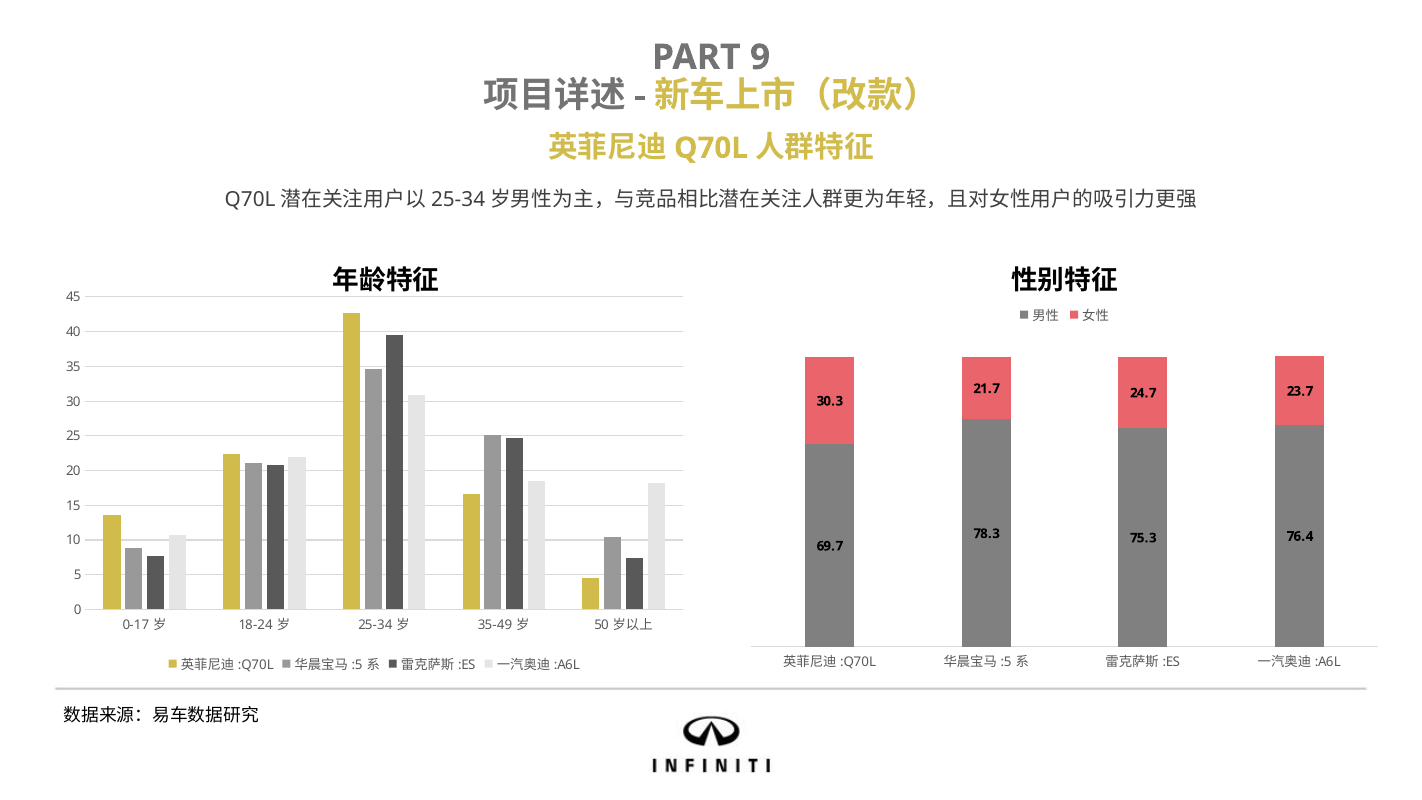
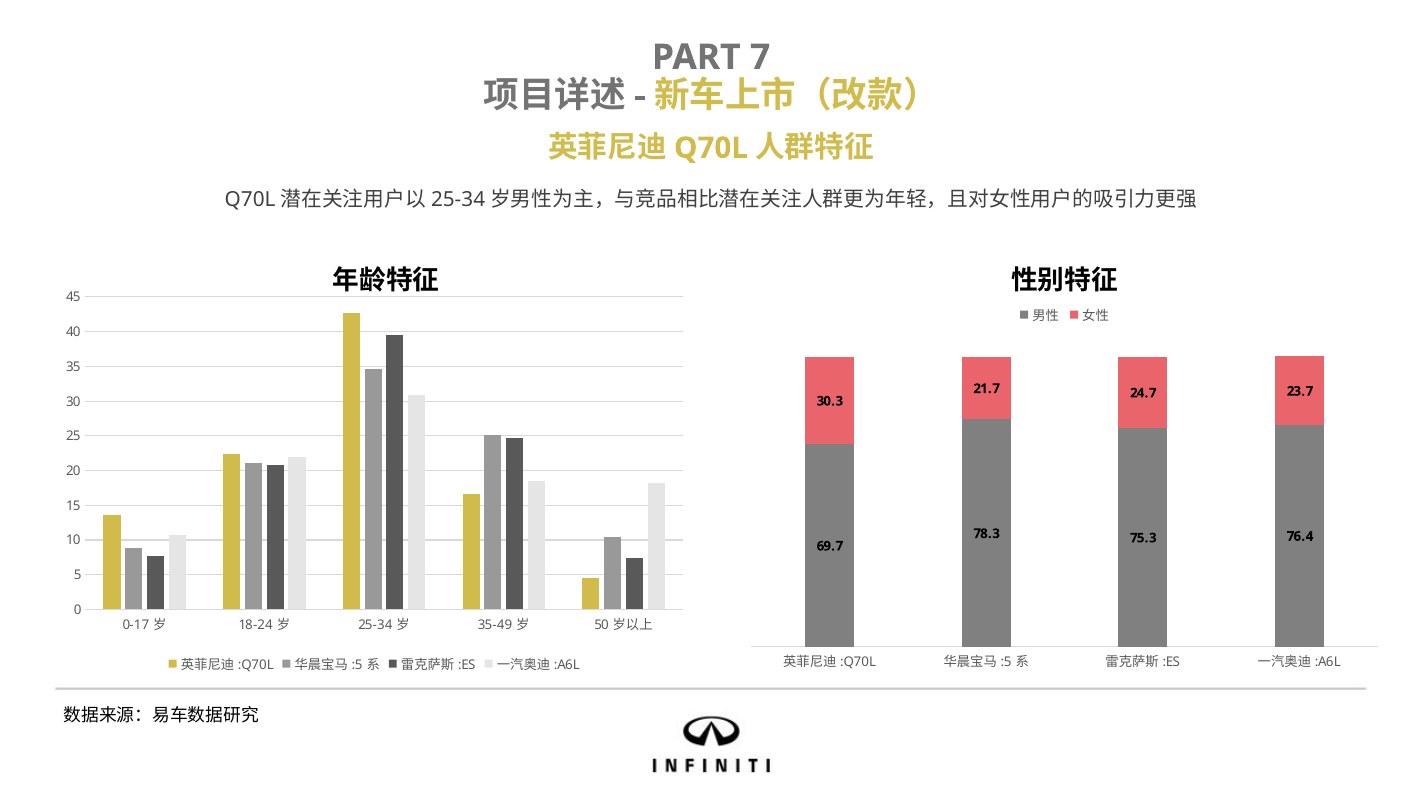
9: 9 -> 7 (760, 57)
